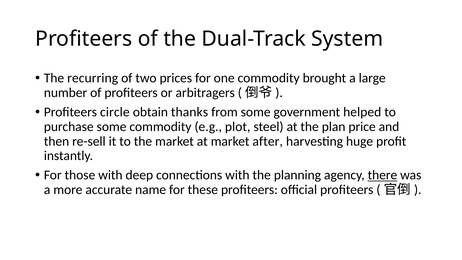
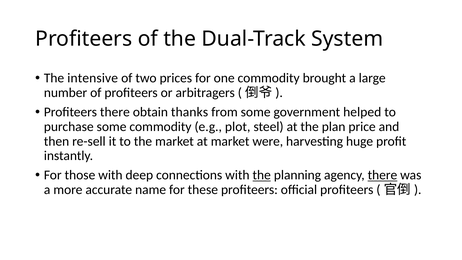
recurring: recurring -> intensive (93, 78)
Profiteers circle: circle -> there (115, 112)
after: after -> were (268, 141)
the underline: none -> present (262, 175)
